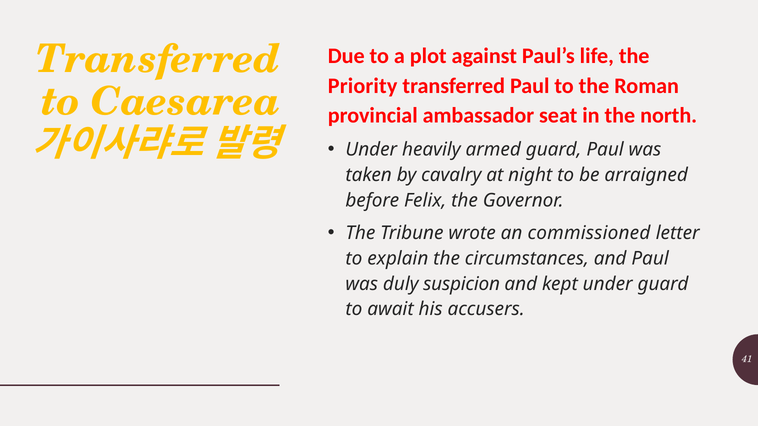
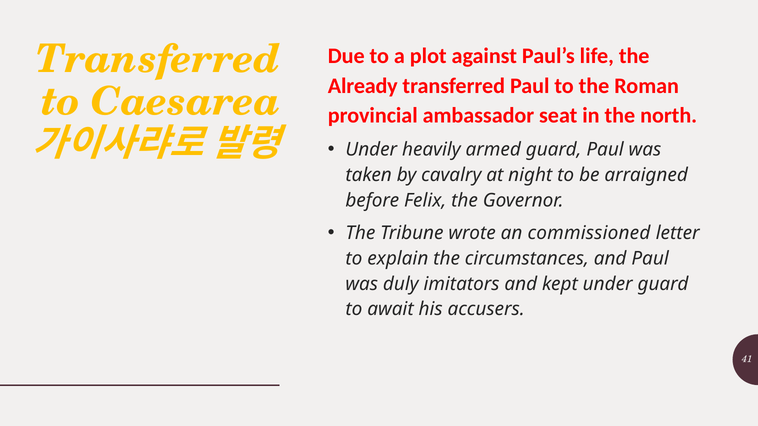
Priority: Priority -> Already (363, 86)
suspicion: suspicion -> imitators (462, 284)
